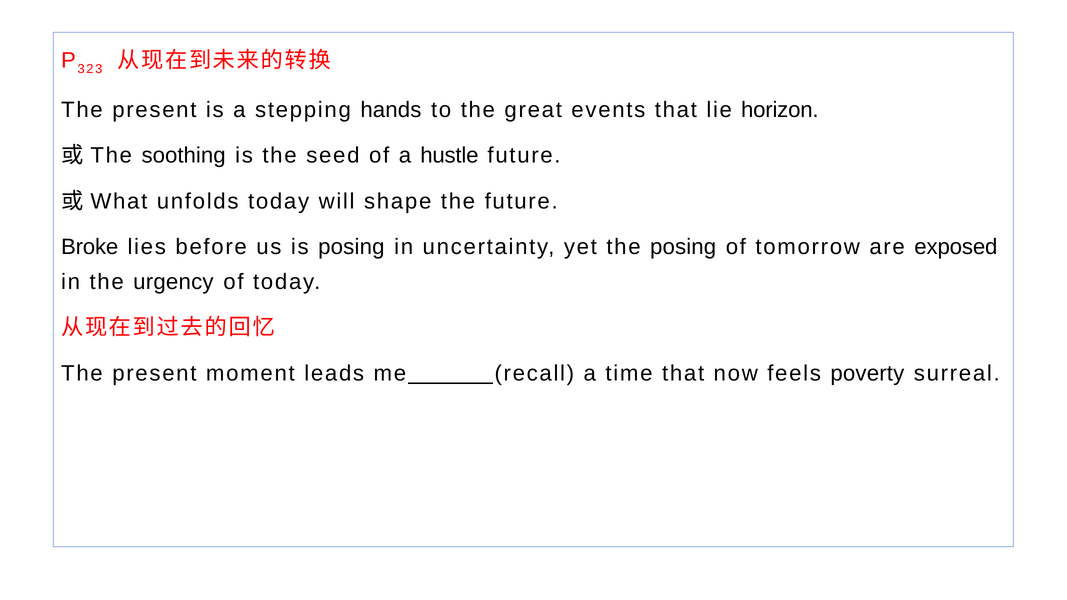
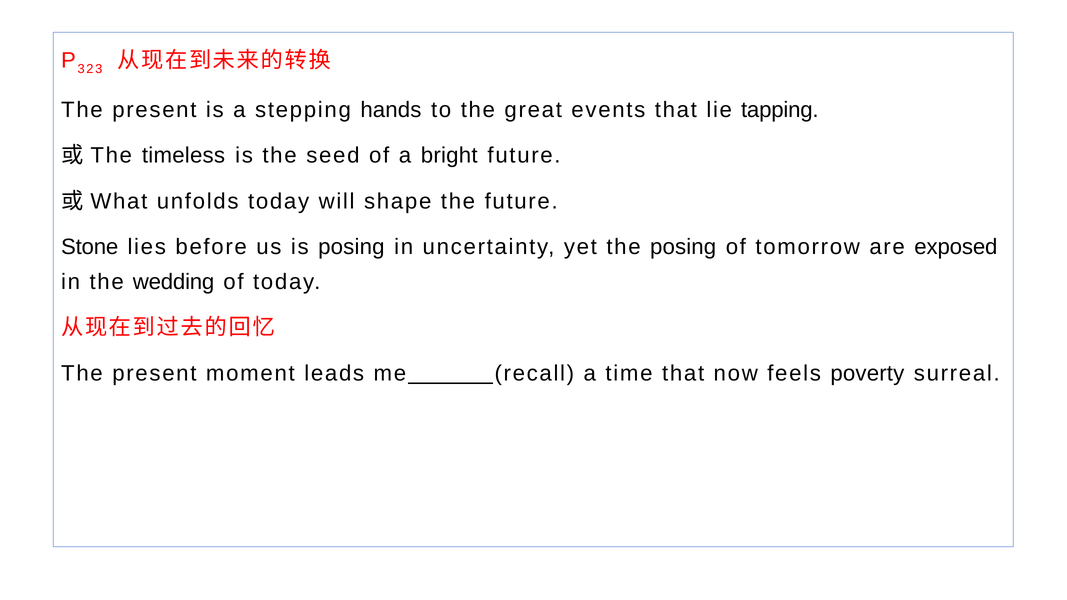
horizon: horizon -> tapping (780, 110)
soothing: soothing -> timeless (184, 156)
hustle: hustle -> bright (449, 156)
Broke: Broke -> Stone (90, 247)
urgency: urgency -> wedding (174, 282)
